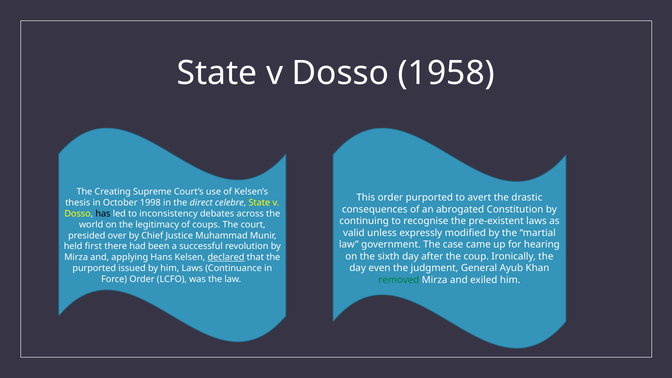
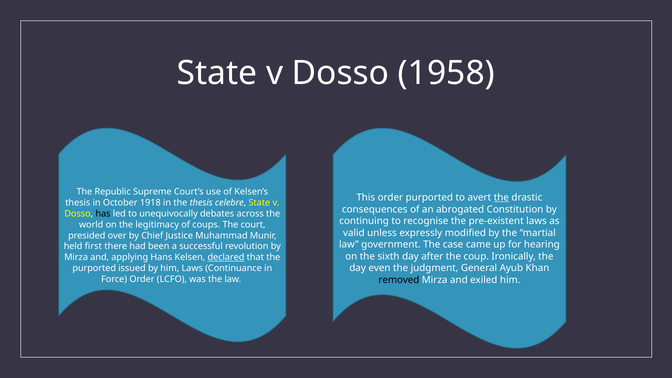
Creating: Creating -> Republic (113, 192)
the underline: none -> present (501, 198)
1998: 1998 -> 1918 (150, 203)
the direct: direct -> thesis (201, 203)
inconsistency: inconsistency -> unequivocally (169, 214)
removed colour: green -> black (399, 280)
